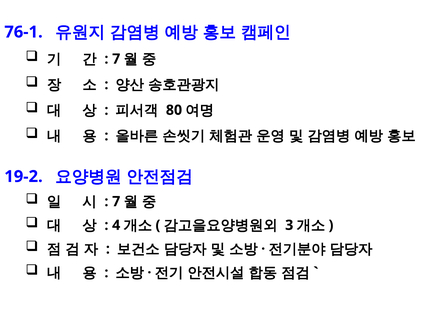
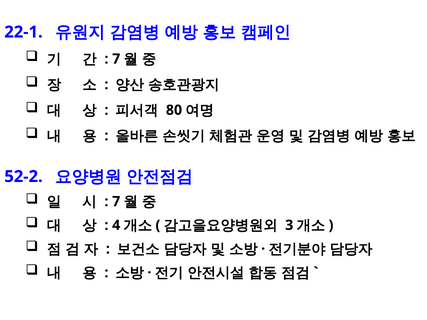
76-1: 76-1 -> 22-1 (24, 32)
19-2: 19-2 -> 52-2 (24, 177)
